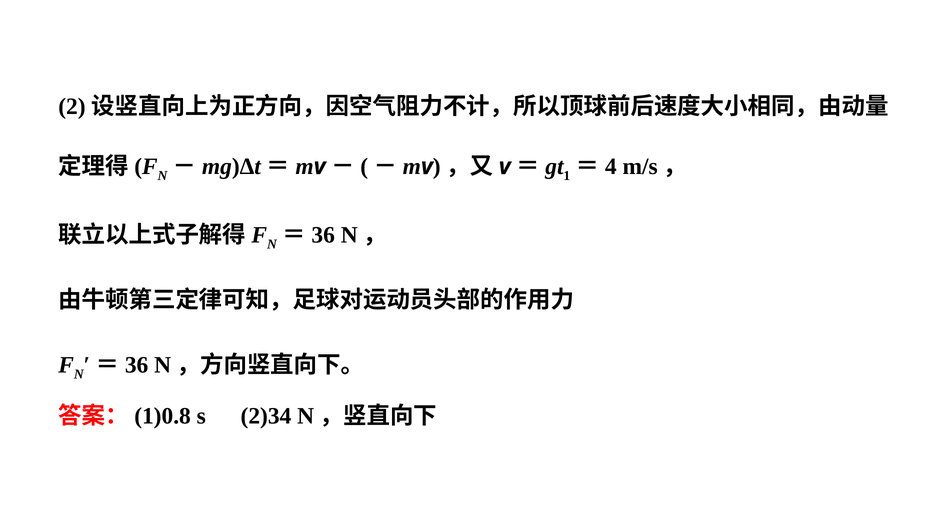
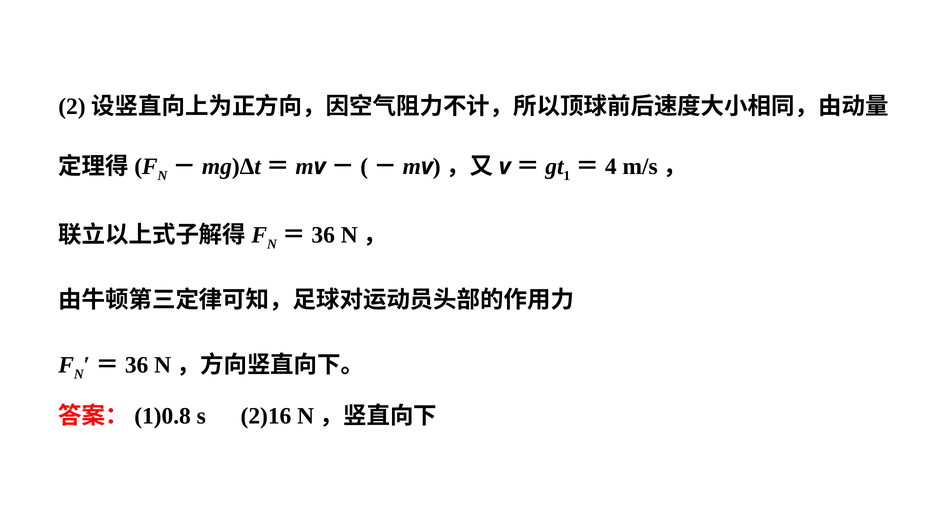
2)34: 2)34 -> 2)16 (266, 415)
